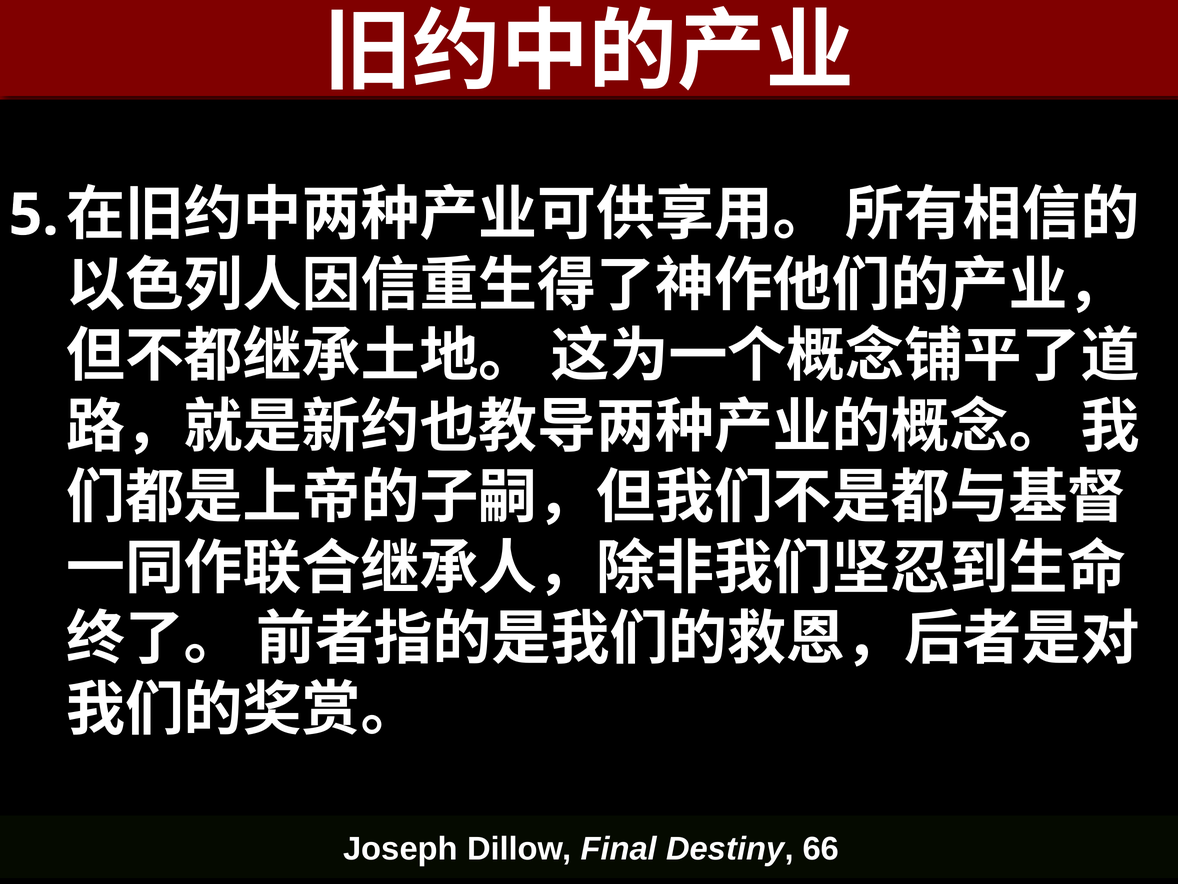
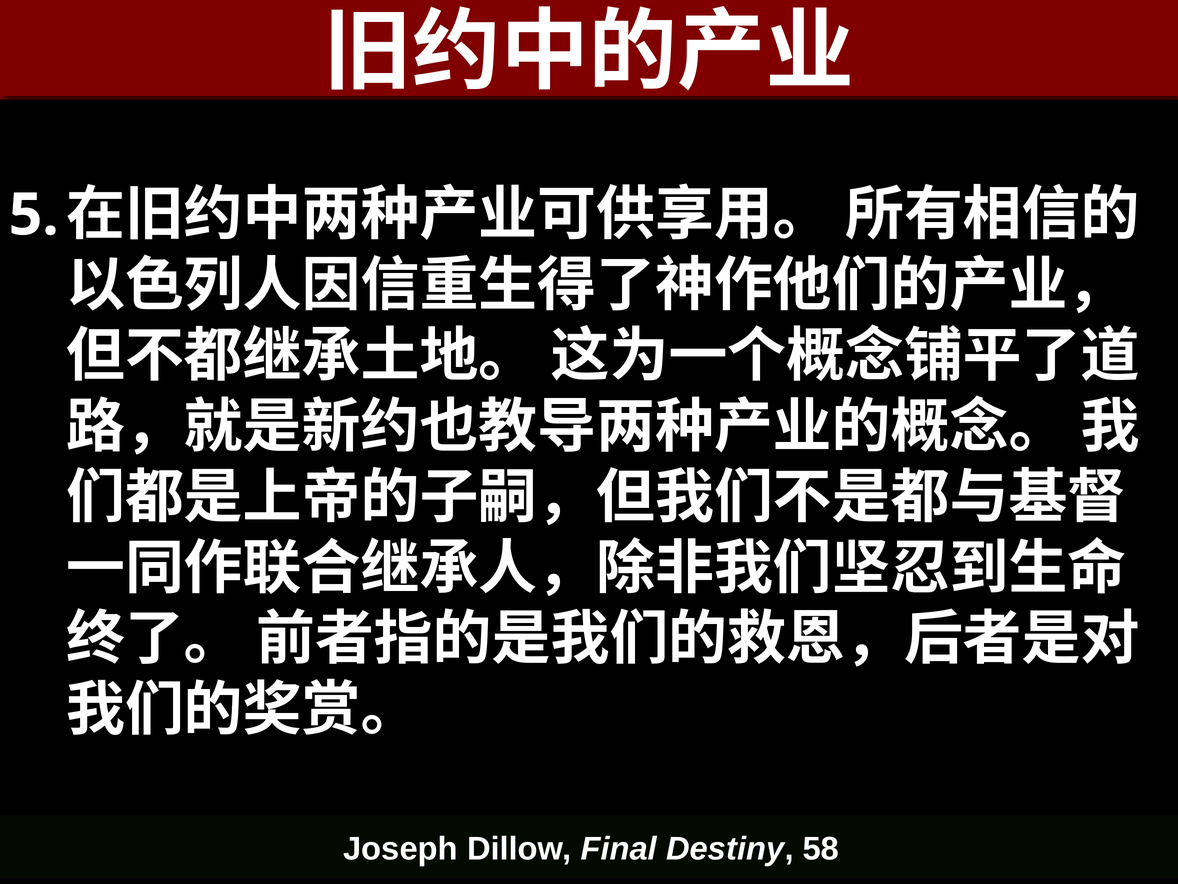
66: 66 -> 58 (821, 849)
